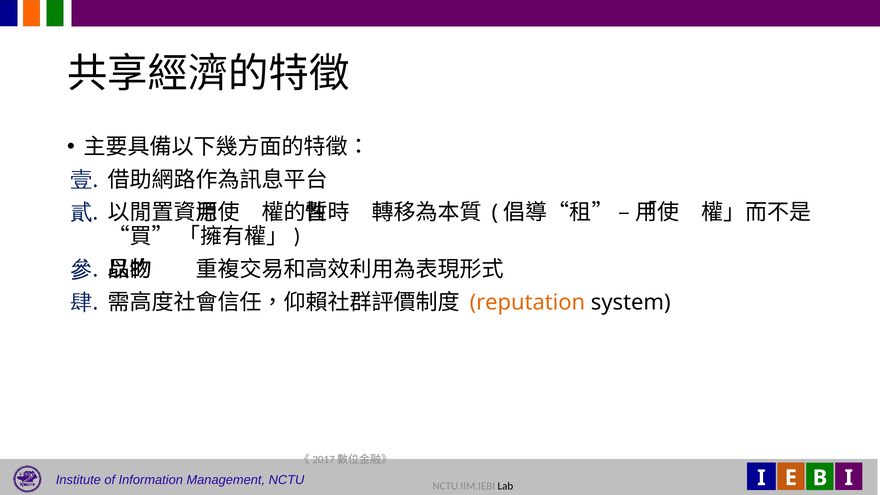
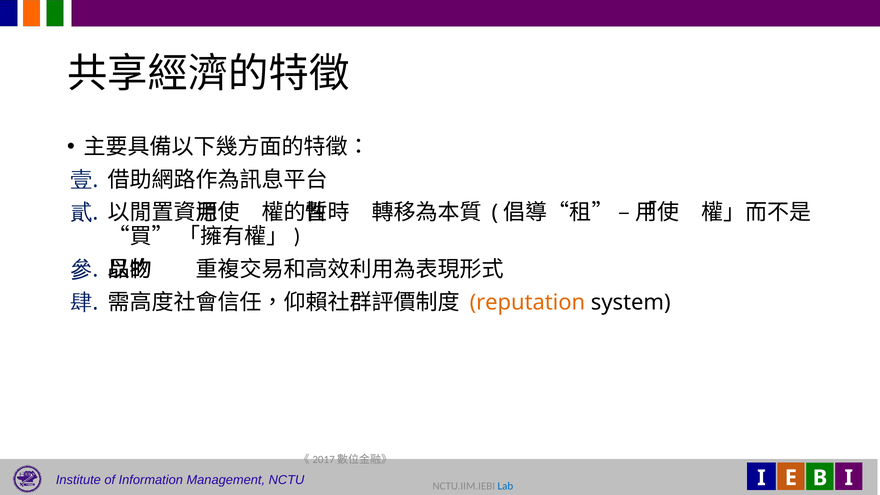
Lab colour: black -> blue (505, 486)
